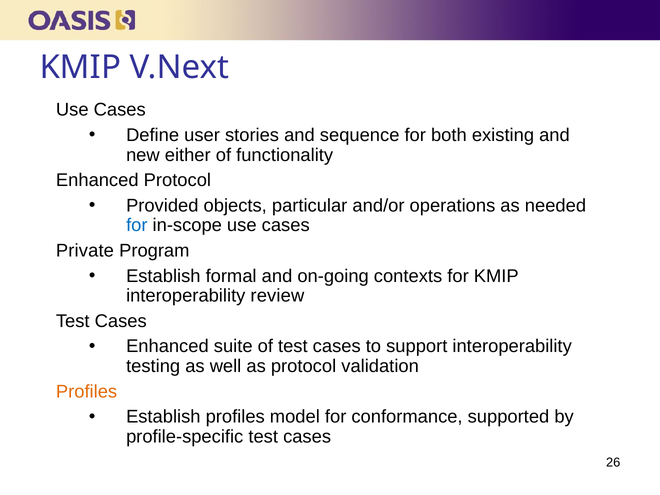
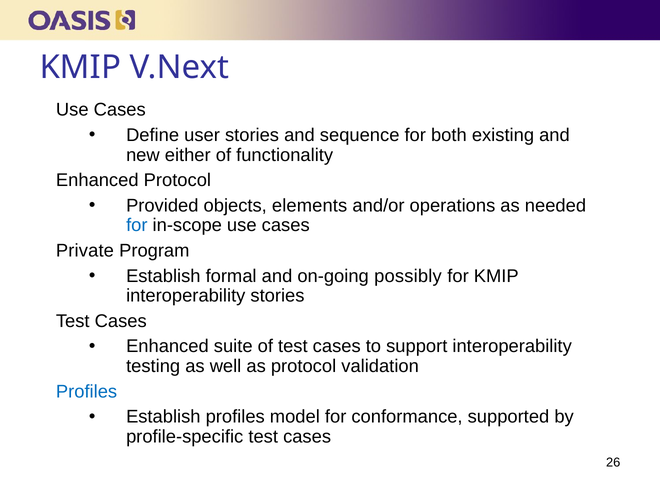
particular: particular -> elements (310, 206)
contexts: contexts -> possibly (408, 276)
interoperability review: review -> stories (277, 296)
Profiles colour: orange -> blue (87, 392)
